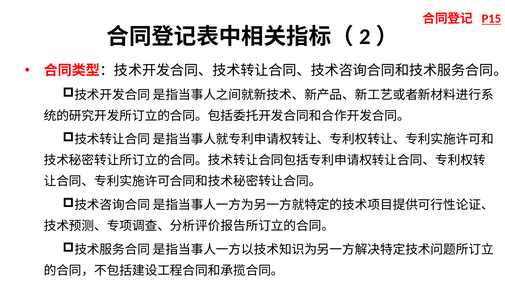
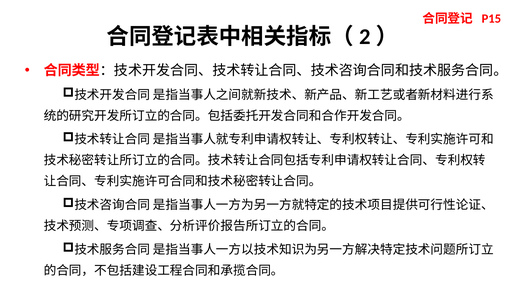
P15 underline: present -> none (491, 19)
